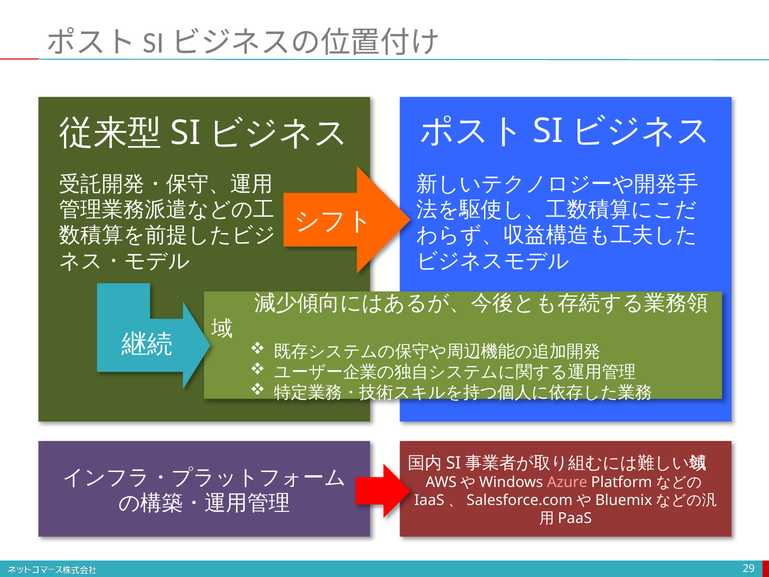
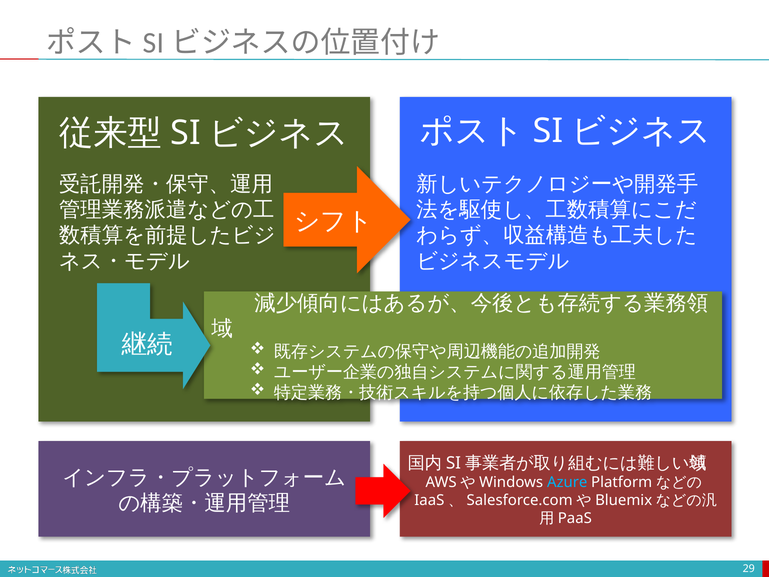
Azure colour: pink -> light blue (567, 482)
